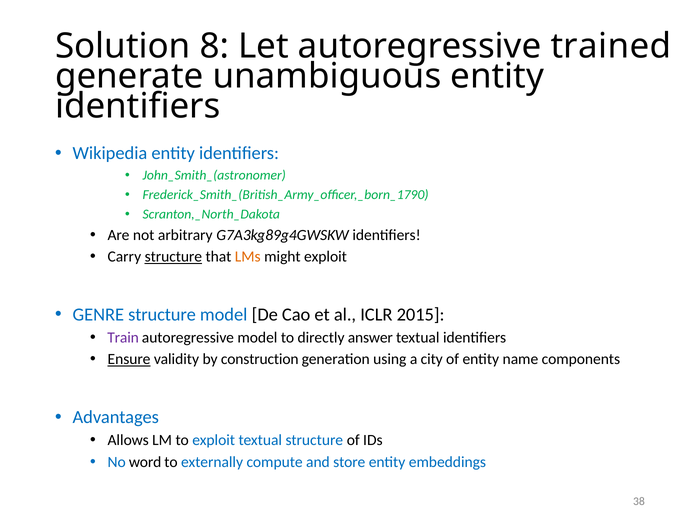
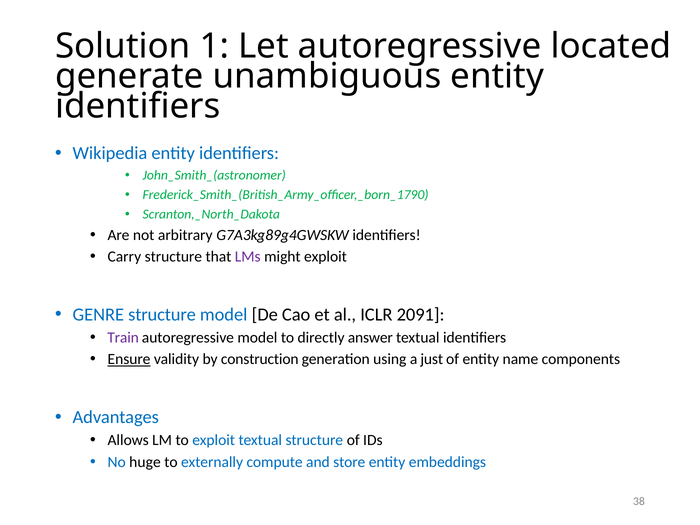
8: 8 -> 1 (214, 46)
trained: trained -> located (611, 46)
structure underline: present -> none (173, 257)
LMs colour: orange -> purple (248, 257)
2015: 2015 -> 2091 (421, 314)
city: city -> just (432, 359)
word: word -> huge (145, 462)
